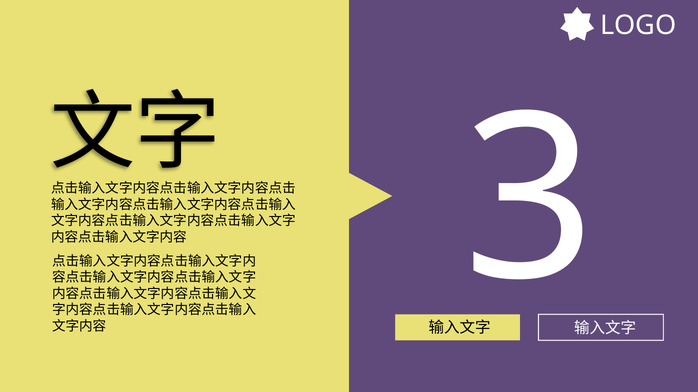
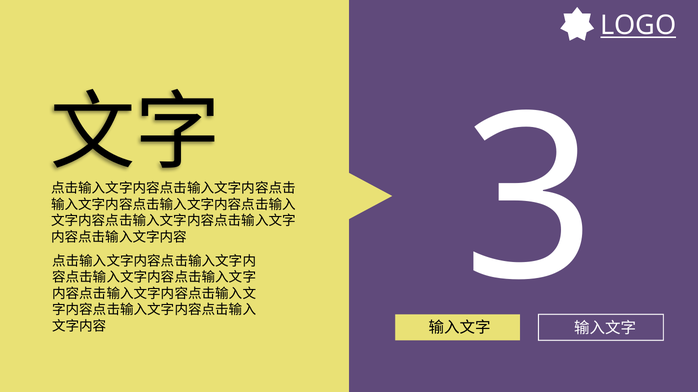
LOGO underline: none -> present (638, 26)
